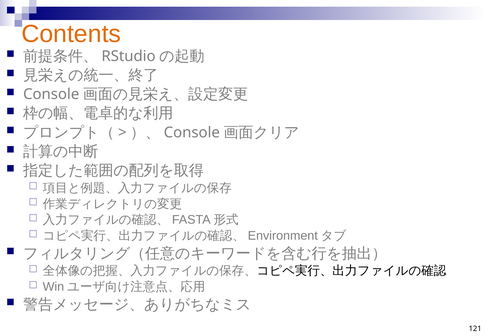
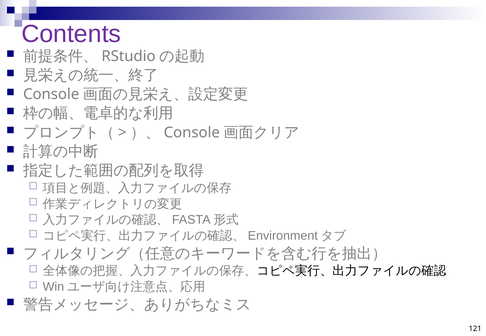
Contents colour: orange -> purple (71, 34)
